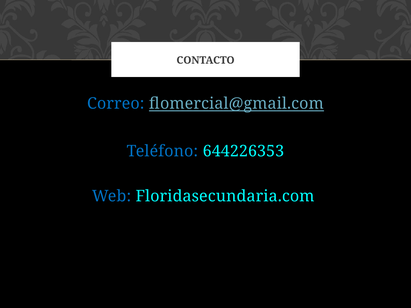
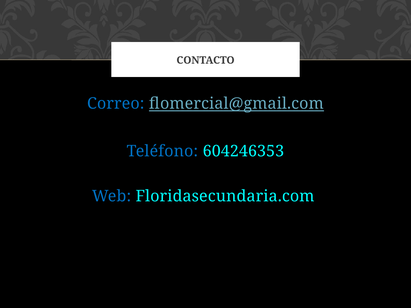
644226353: 644226353 -> 604246353 (243, 151)
